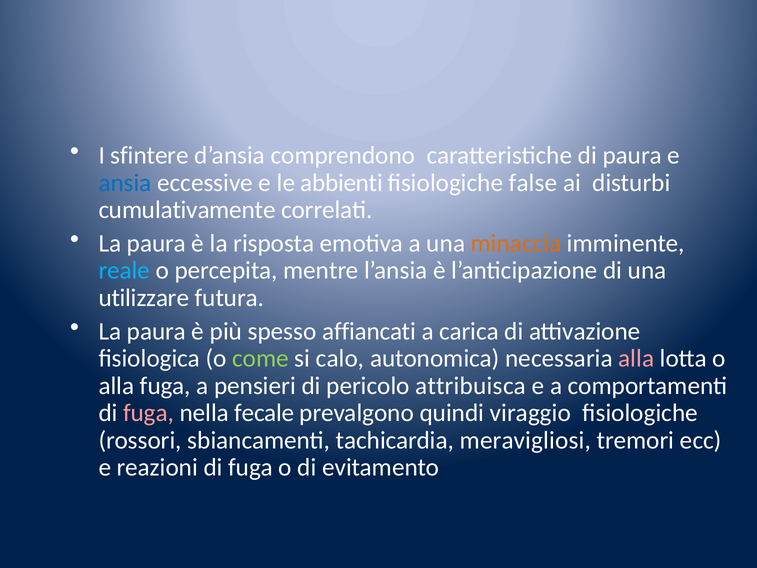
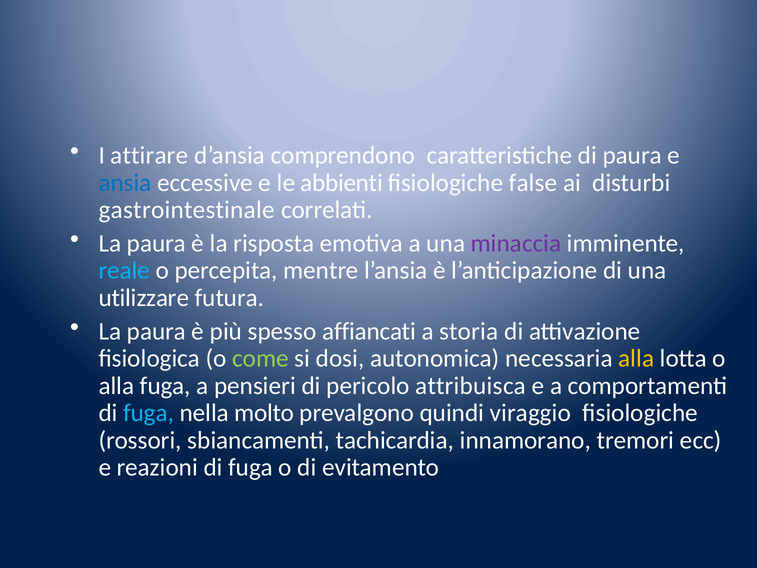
sfintere: sfintere -> attirare (149, 156)
cumulativamente: cumulativamente -> gastrointestinale (187, 210)
minaccia colour: orange -> purple (516, 243)
carica: carica -> storia (469, 331)
calo: calo -> dosi (340, 358)
alla colour: pink -> yellow (636, 358)
fuga colour: pink -> light blue (149, 413)
fecale: fecale -> molto (264, 413)
meravigliosi: meravigliosi -> innamorano (525, 440)
